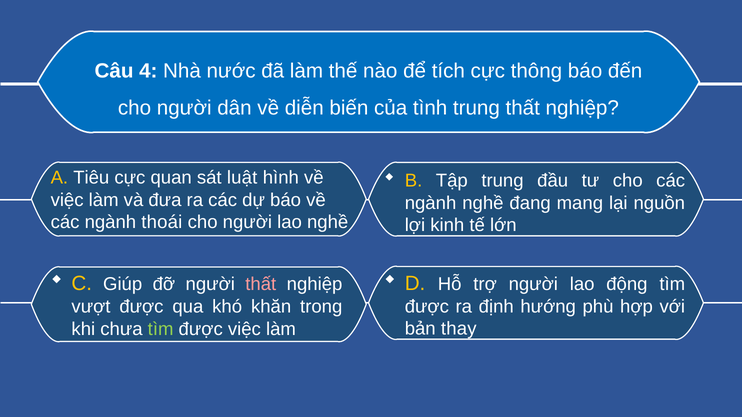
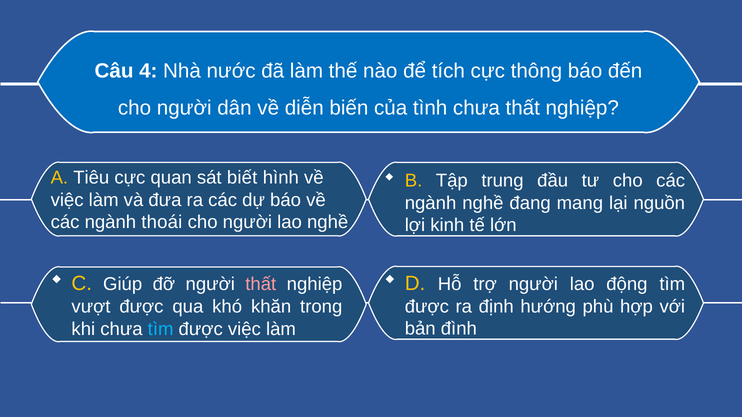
tình trung: trung -> chưa (476, 108)
luật: luật -> biết (242, 178)
thay: thay -> đình (459, 329)
tìm colour: light green -> light blue (161, 329)
